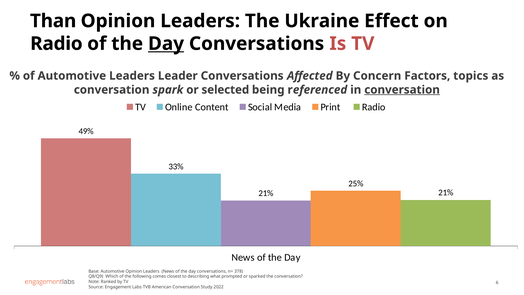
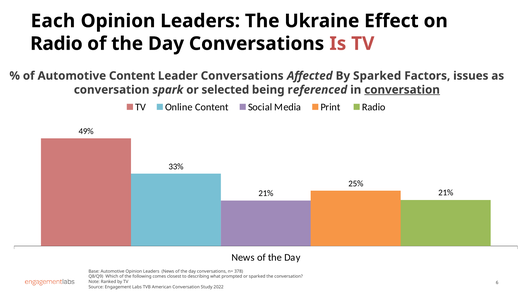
Than: Than -> Each (53, 21)
Day underline: present -> none (166, 44)
Automotive Leaders: Leaders -> Content (132, 76)
By Concern: Concern -> Sparked (377, 76)
topics: topics -> issues (471, 76)
